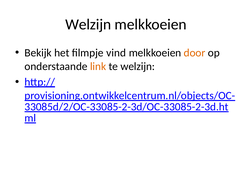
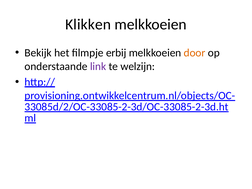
Welzijn: Welzijn -> Klikken (88, 24)
vind: vind -> erbij (116, 53)
link colour: orange -> purple (98, 66)
